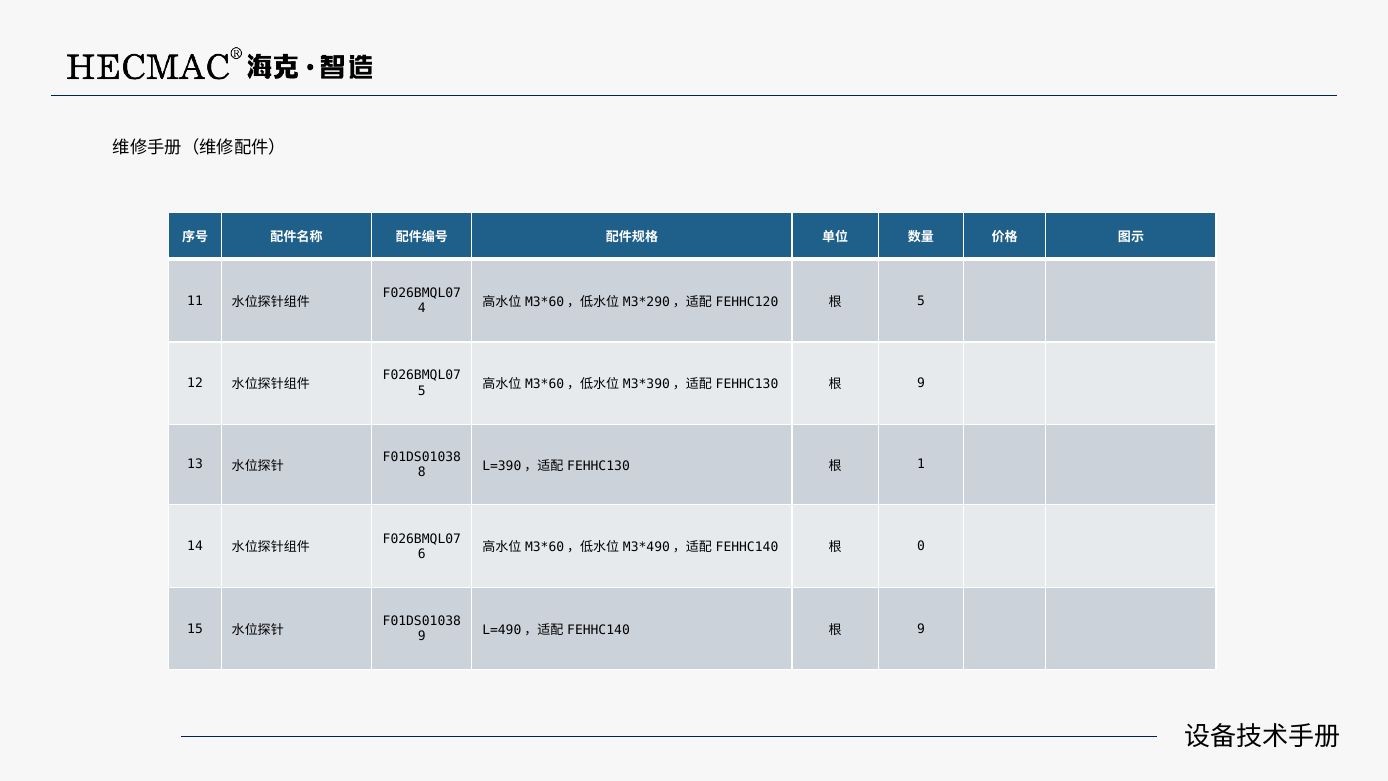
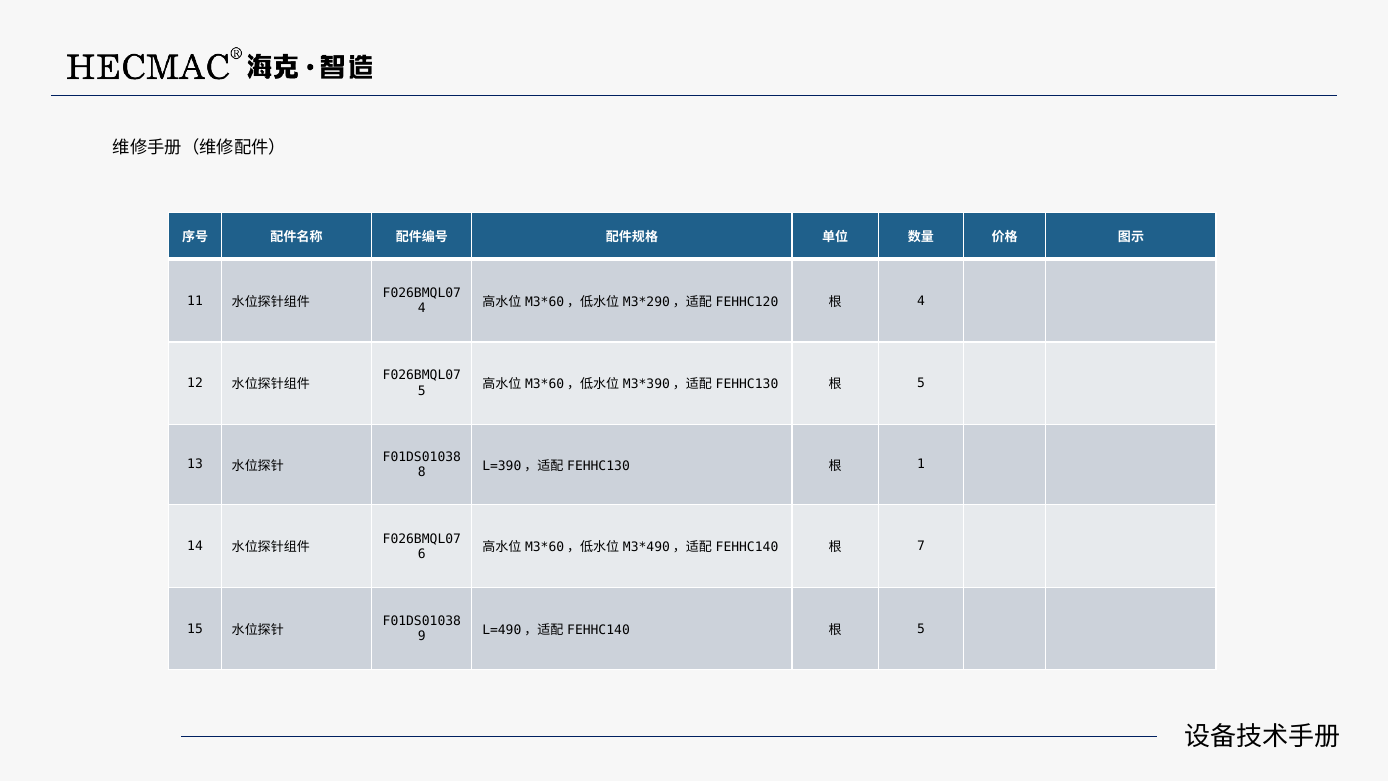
5: 5 -> 4 (921, 301)
9: 9 -> 5 (921, 383)
0: 0 -> 7 (921, 546)
9: 9 -> 5 (921, 629)
